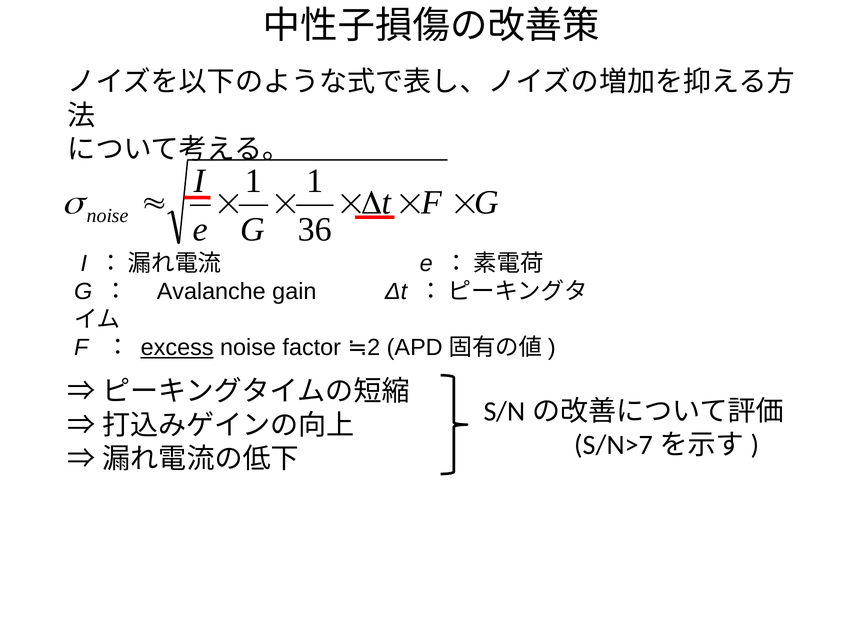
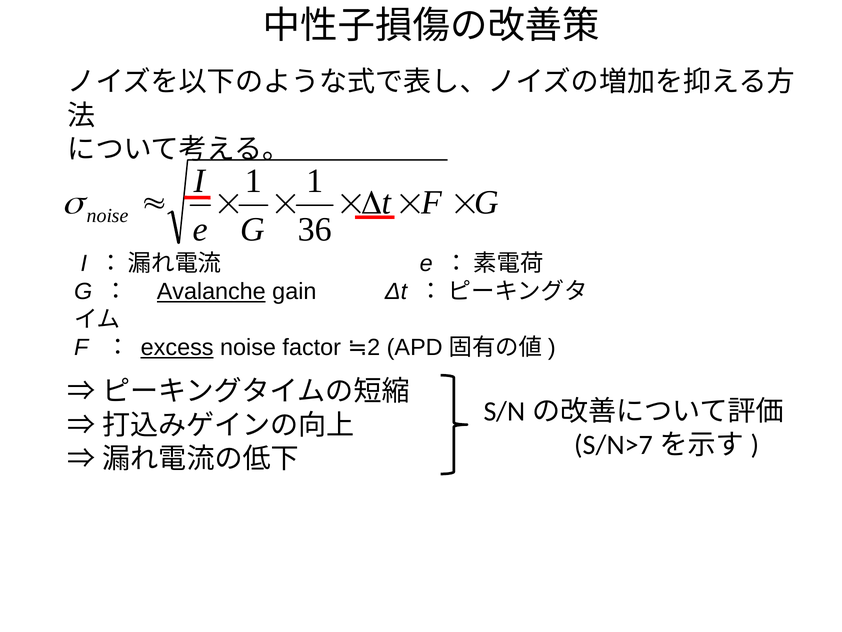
Avalanche underline: none -> present (211, 291)
